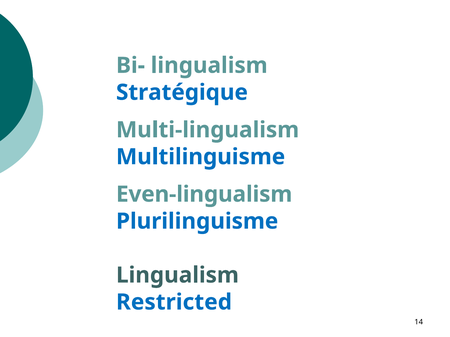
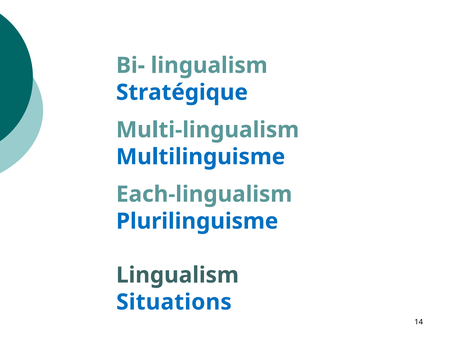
Even-lingualism: Even-lingualism -> Each-lingualism (204, 195)
Restricted: Restricted -> Situations (174, 303)
